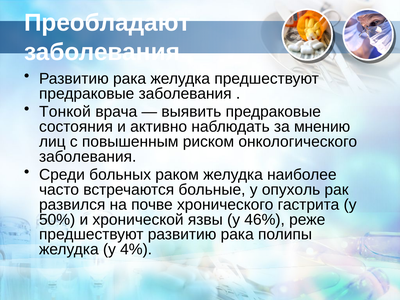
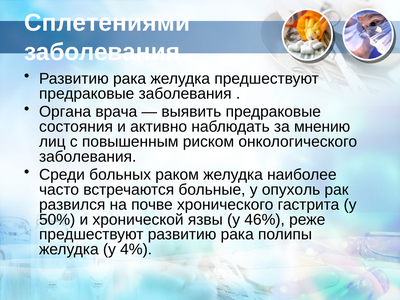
Преобладают: Преобладают -> Сплетениями (107, 23)
Тонкой: Тонкой -> Органа (65, 112)
